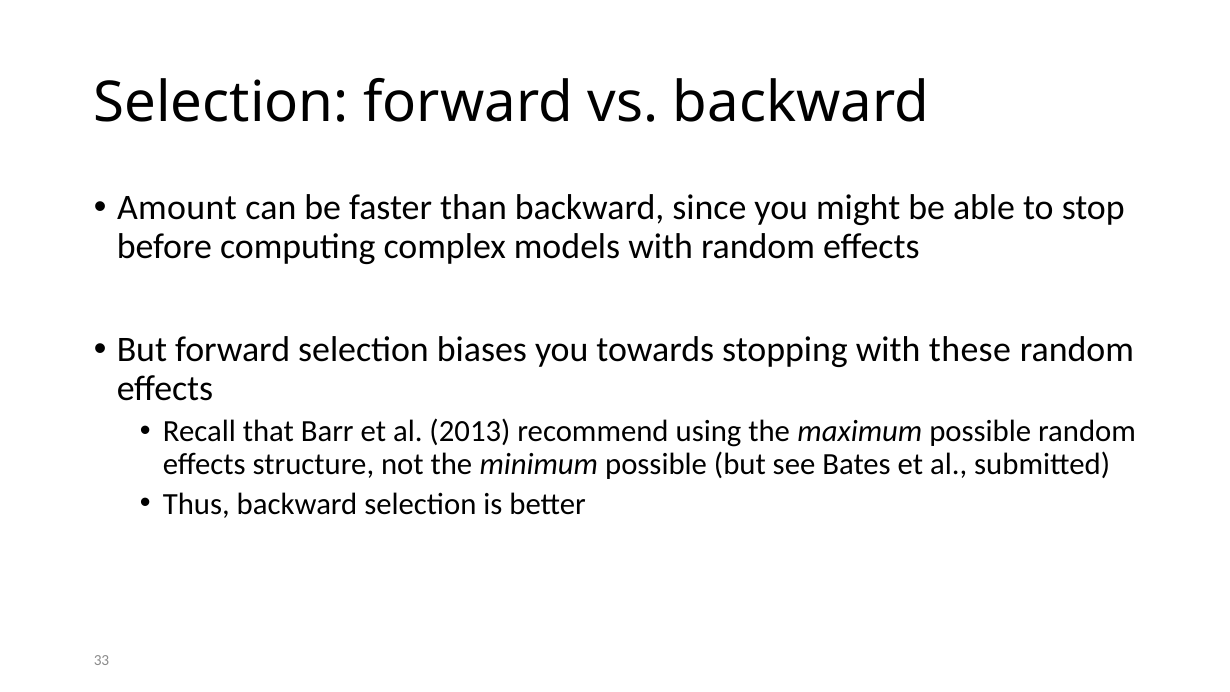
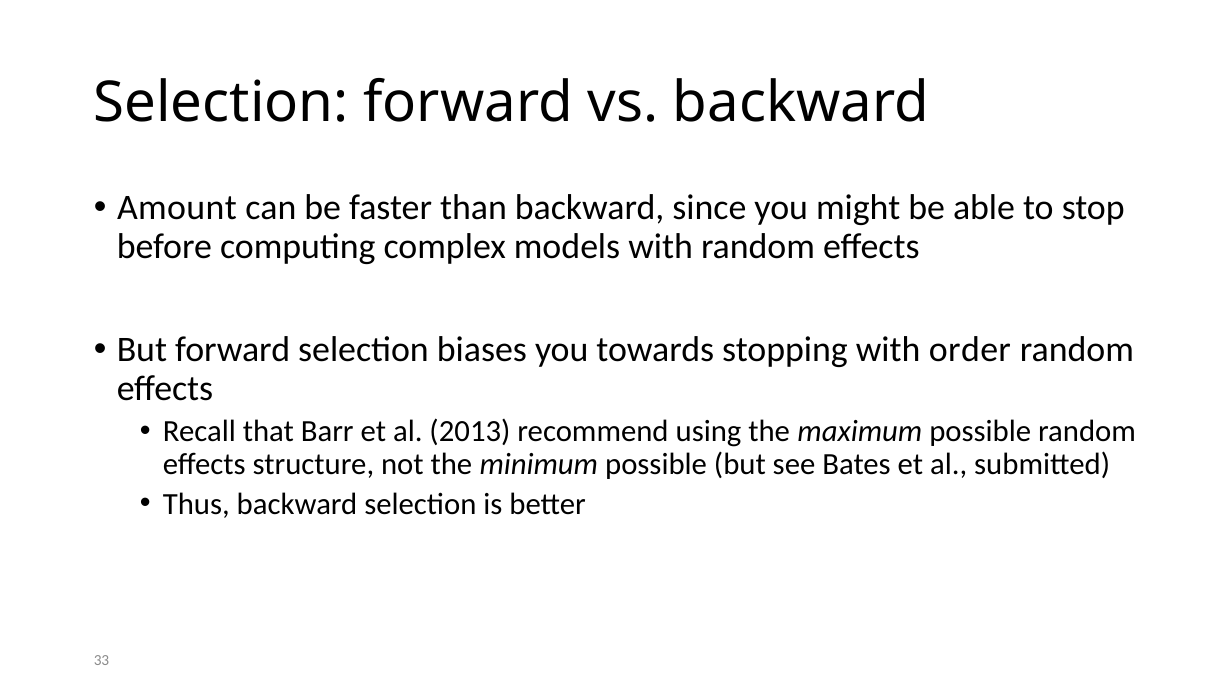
these: these -> order (970, 350)
